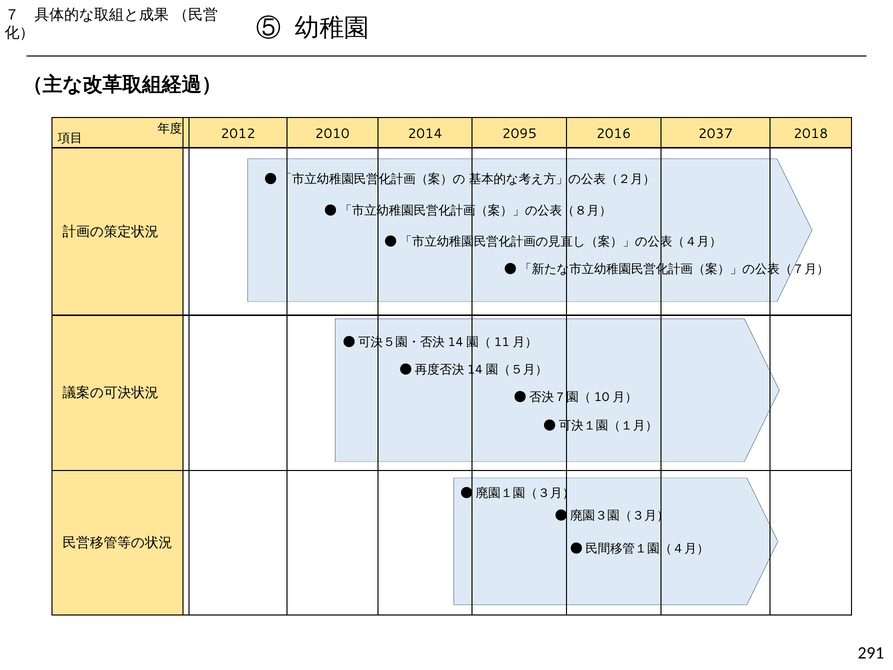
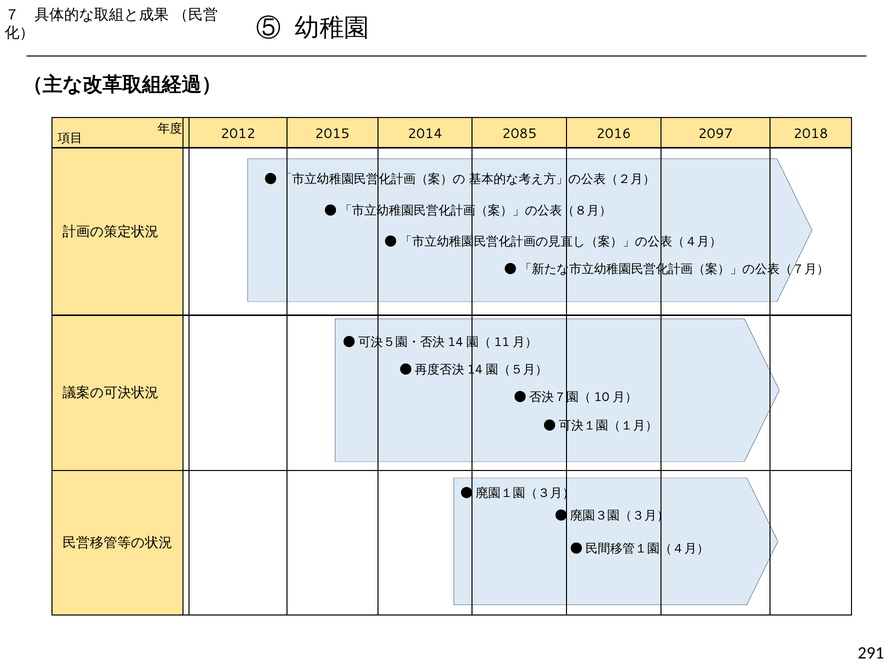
2010: 2010 -> 2015 (332, 134)
2095: 2095 -> 2085 (519, 134)
2037: 2037 -> 2097 (715, 134)
